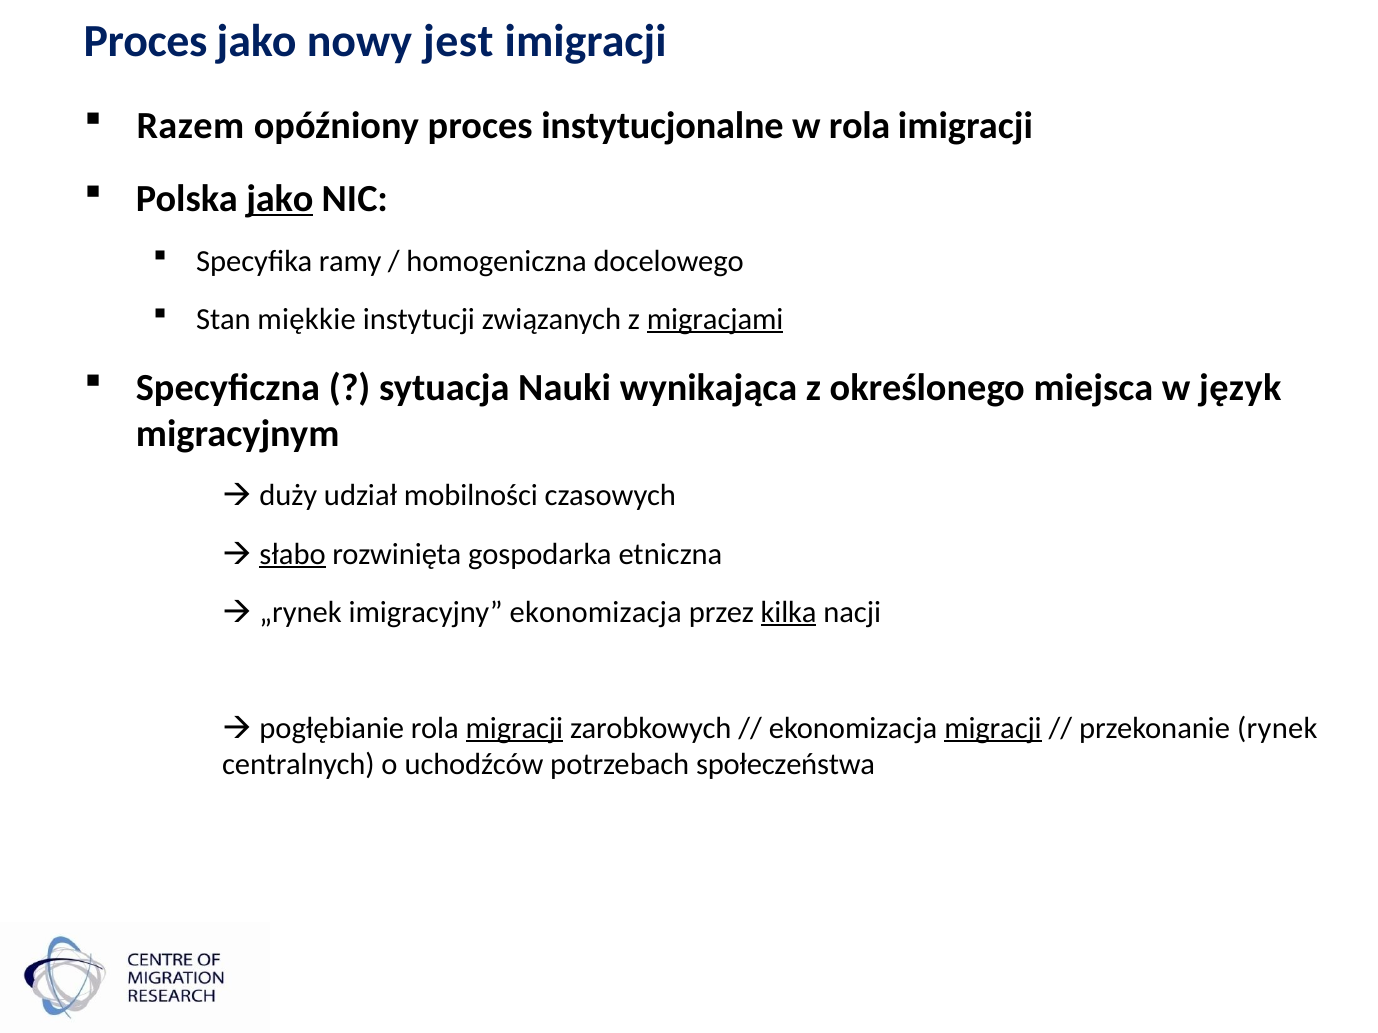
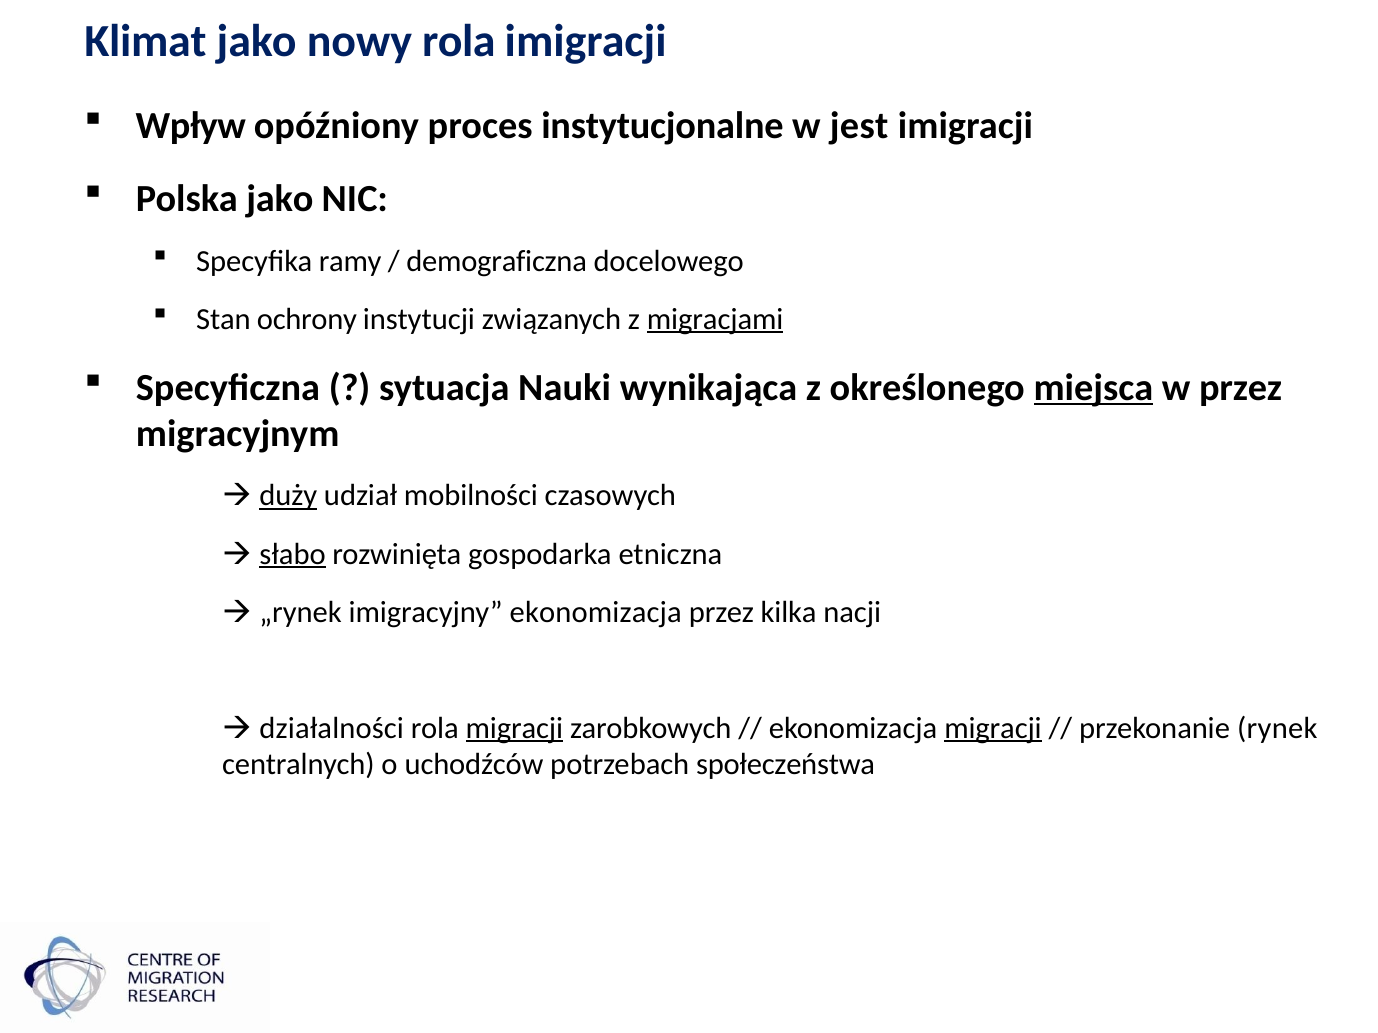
Proces: Proces -> Klimat (145, 41)
nowy jest: jest -> rola (459, 41)
Razem: Razem -> Wpływ (191, 126)
w rola: rola -> jest (859, 126)
jako underline: present -> none (280, 199)
homogeniczna: homogeniczna -> demograficzna (497, 261)
miękkie: miękkie -> ochrony (307, 319)
miejsca underline: none -> present (1093, 388)
w język: język -> przez (1241, 388)
duży underline: none -> present (288, 496)
kilka underline: present -> none (789, 612)
pogłębianie: pogłębianie -> działalności (332, 729)
